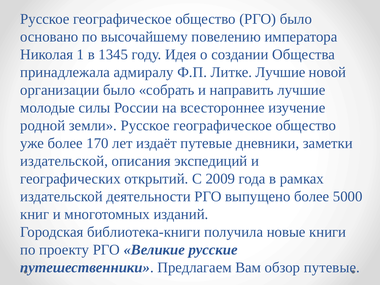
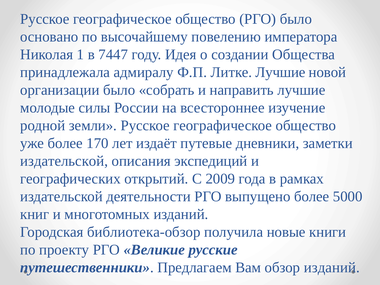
1345: 1345 -> 7447 (113, 54)
библиотека-книги: библиотека-книги -> библиотека-обзор (144, 232)
обзор путевые: путевые -> изданий (332, 267)
